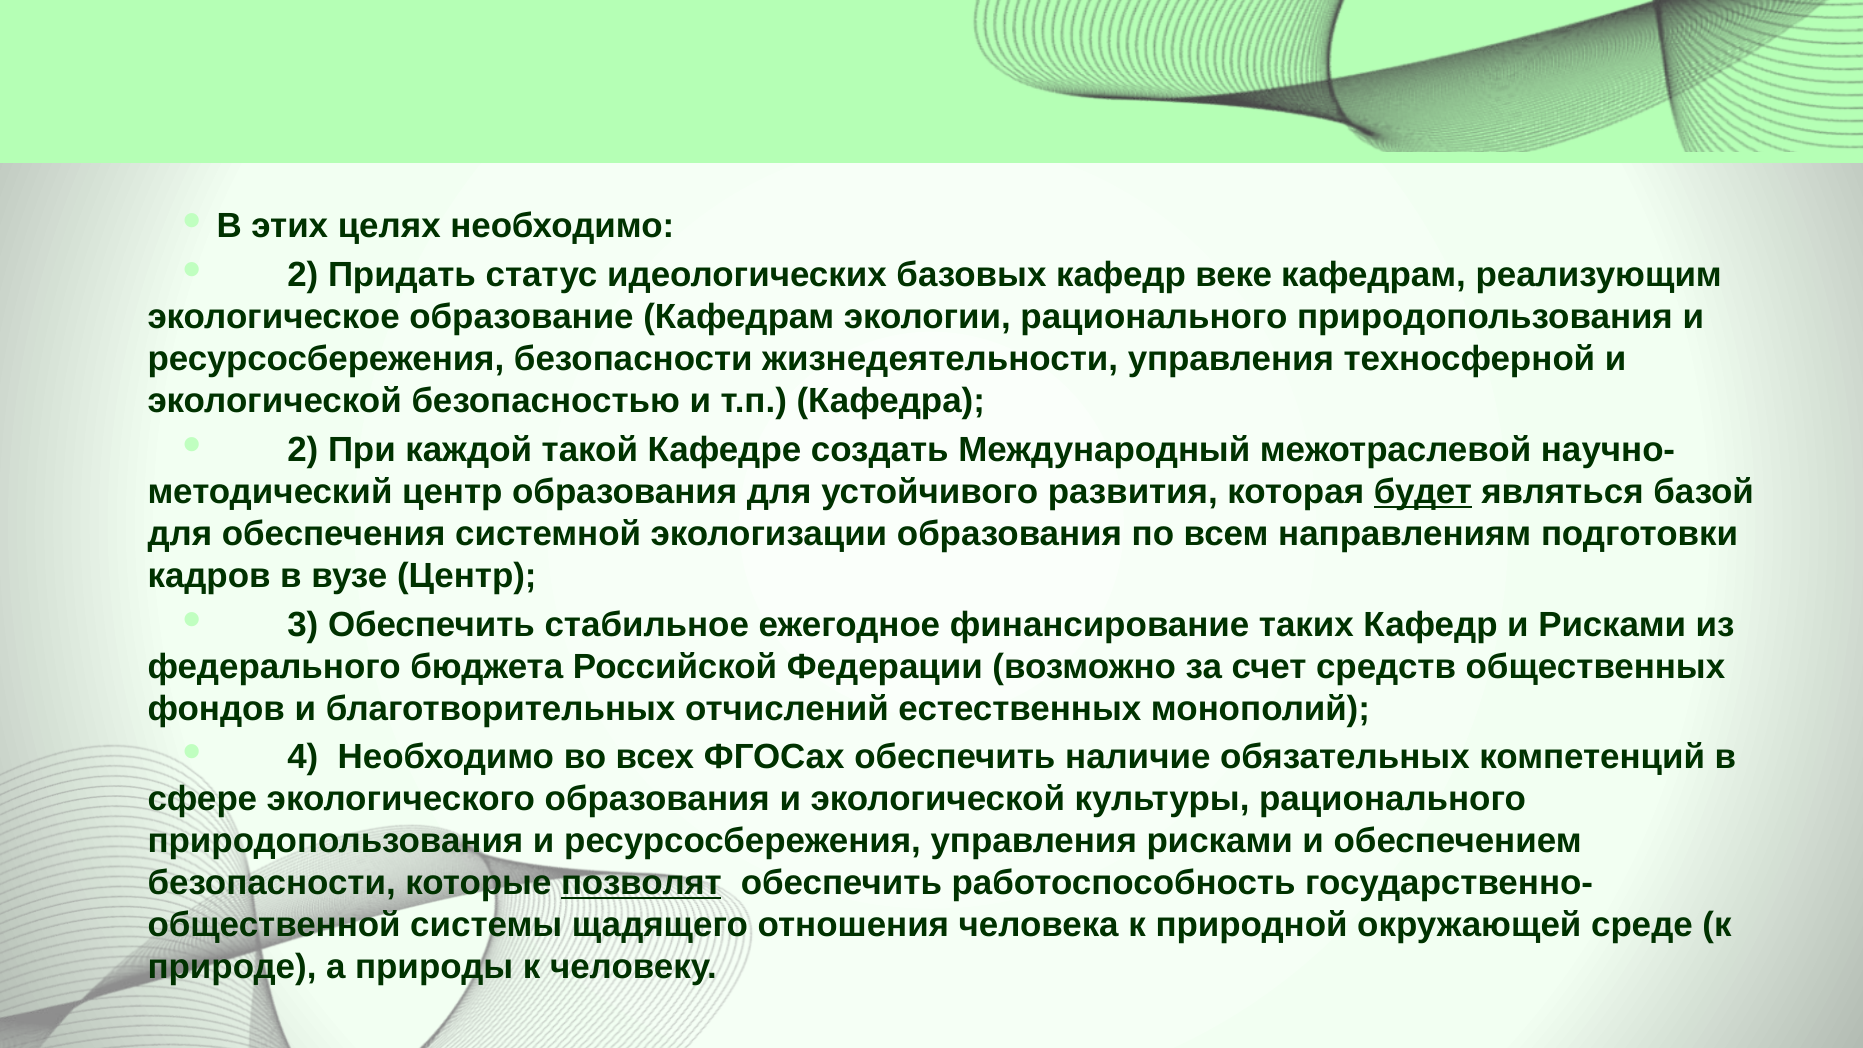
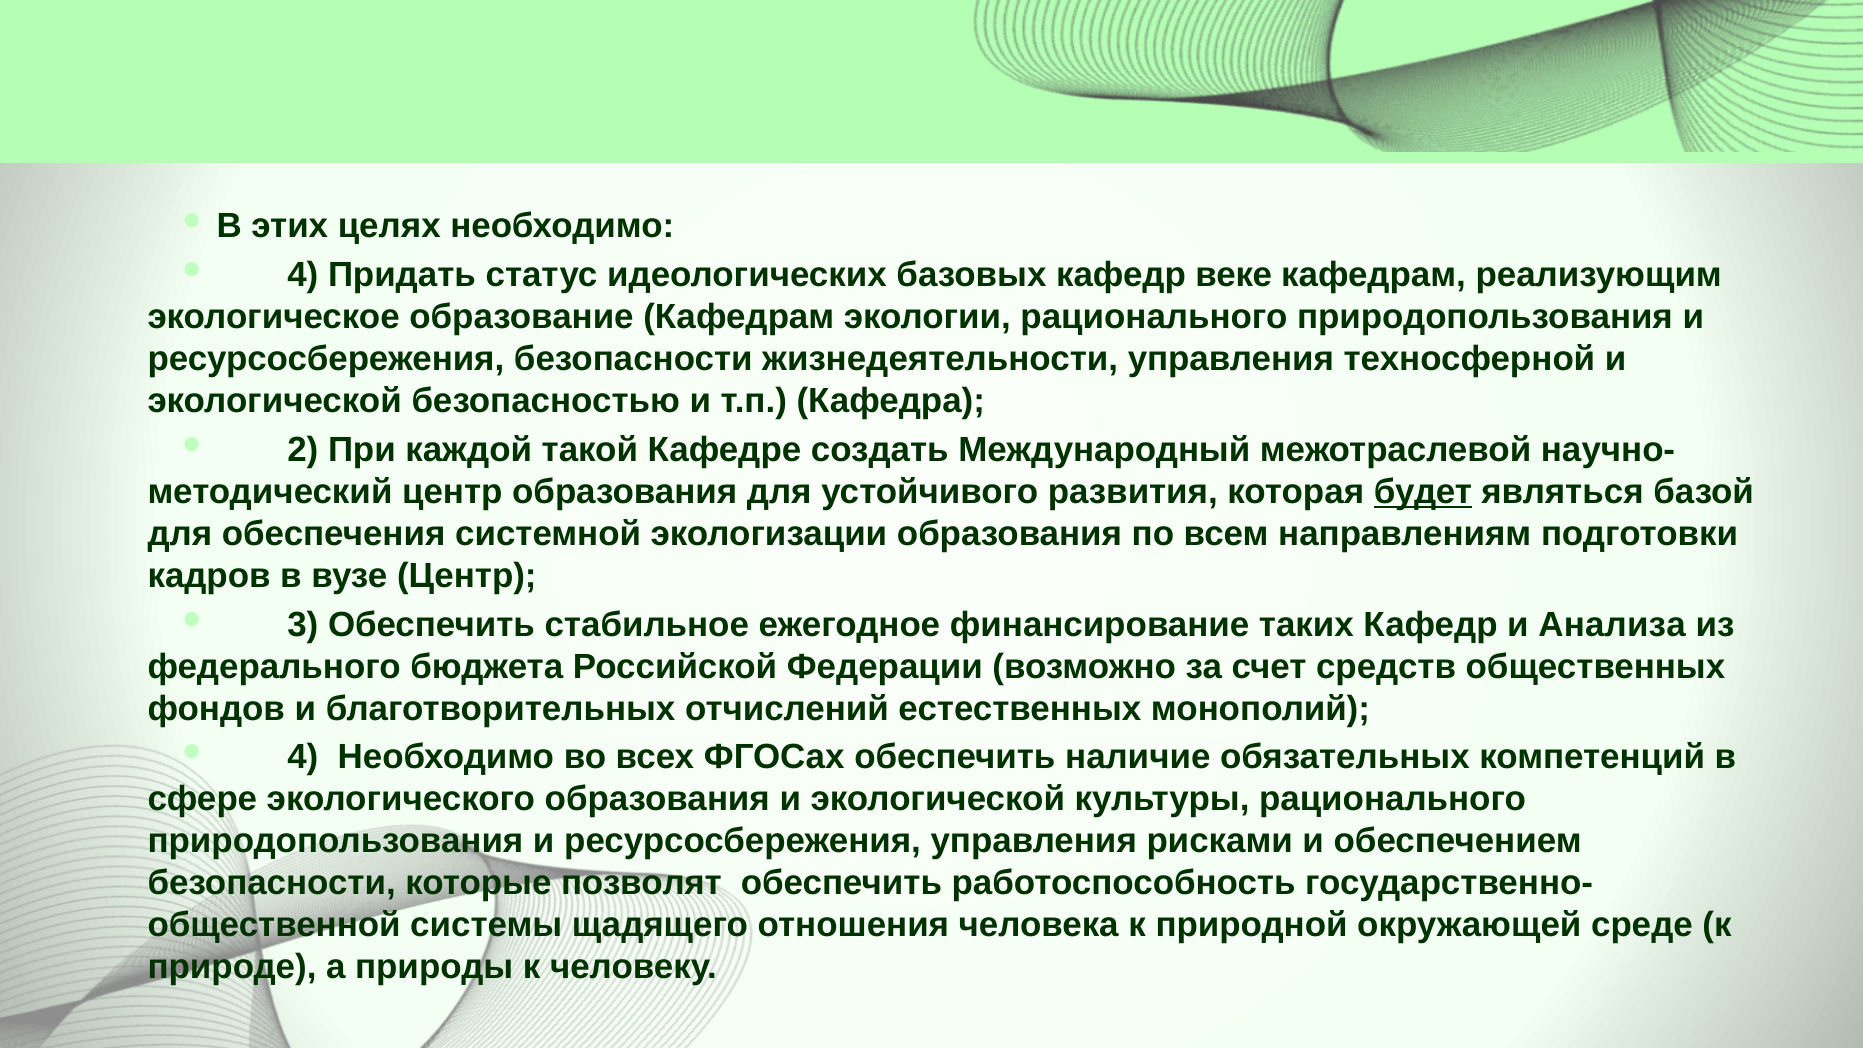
2: 2 -> 4 (303, 275)
и Рисками: Рисками -> Анализа (1612, 625)
позволят underline: present -> none (641, 883)
